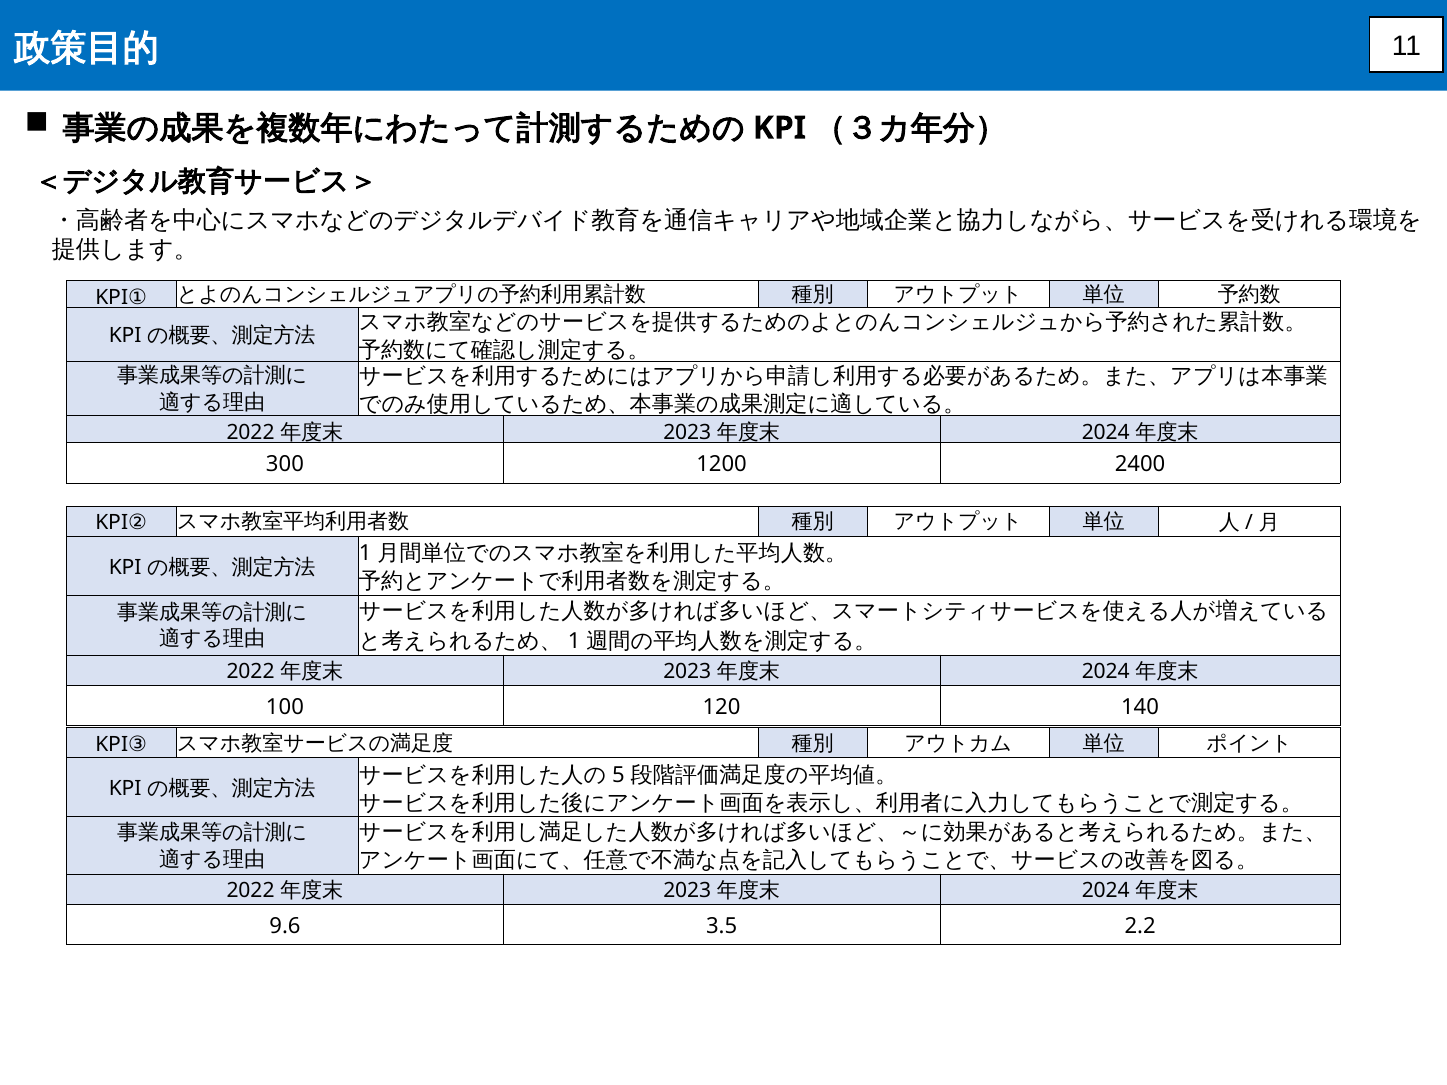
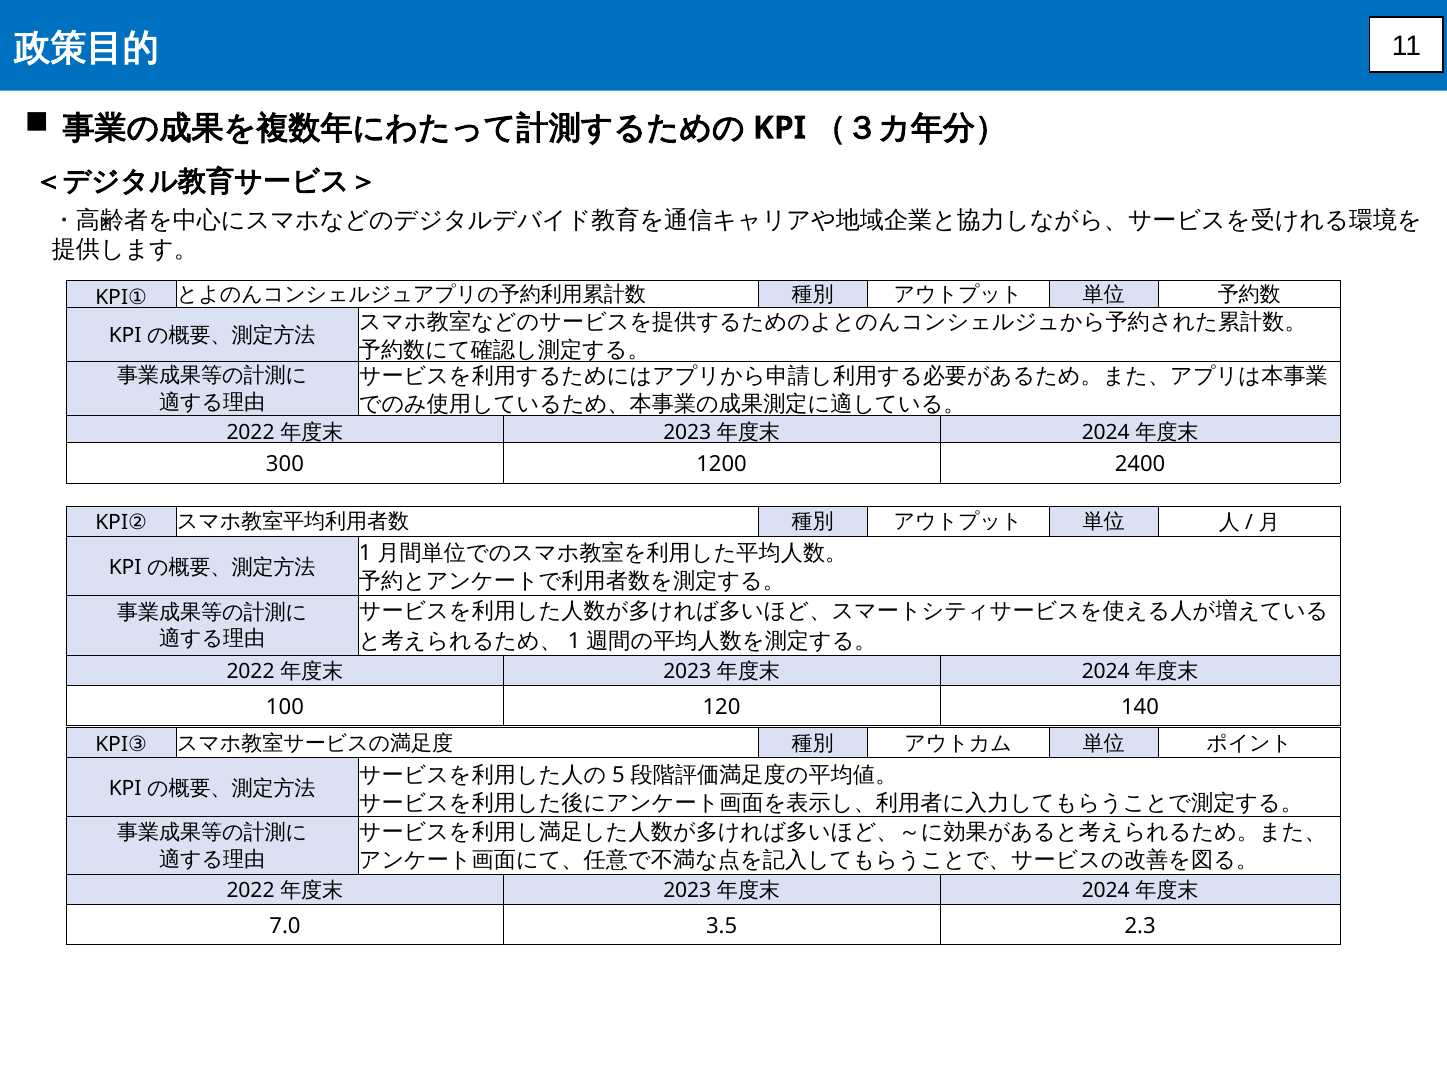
9.6: 9.6 -> 7.0 (285, 926)
2.2: 2.2 -> 2.3 (1140, 926)
